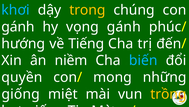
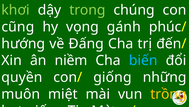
khơi colour: light blue -> light green (16, 10)
trong colour: yellow -> light green (87, 10)
gánh: gánh -> cũng (18, 27)
Tiếng: Tiếng -> Đấng (86, 43)
con/ mong: mong -> giống (112, 77)
giống: giống -> muôn (21, 94)
